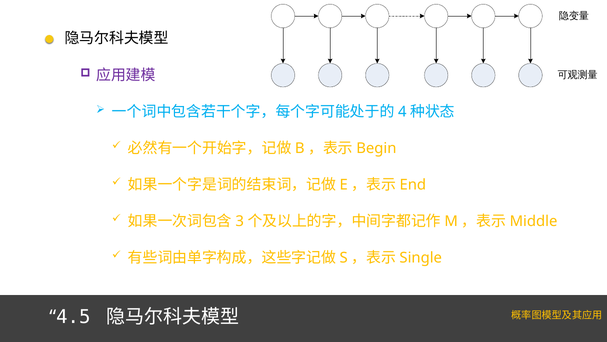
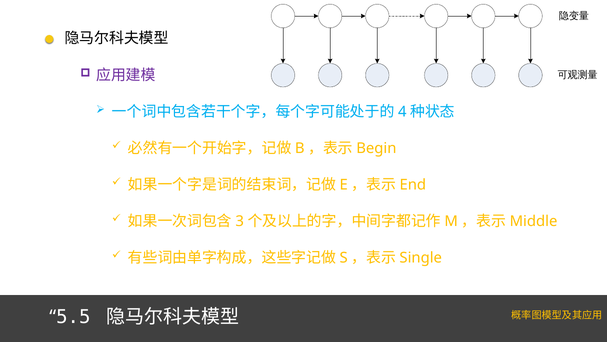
4.5: 4.5 -> 5.5 (73, 316)
